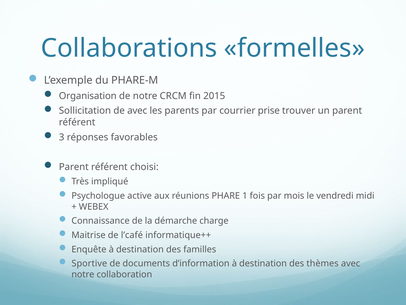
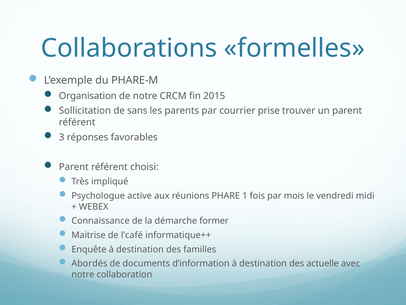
de avec: avec -> sans (137, 111)
charge: charge -> former (214, 221)
Sportive: Sportive -> Abordés (89, 263)
thèmes: thèmes -> actuelle (323, 263)
